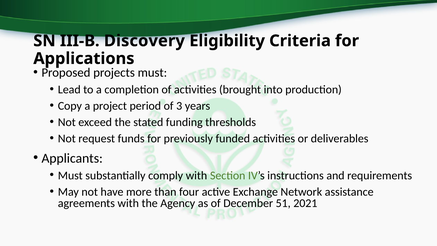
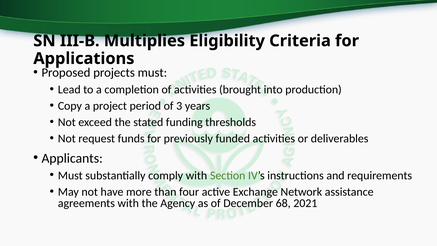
Discovery: Discovery -> Multiplies (144, 41)
51: 51 -> 68 (283, 203)
